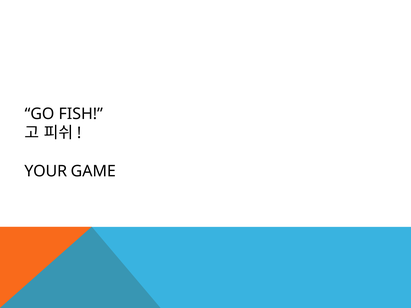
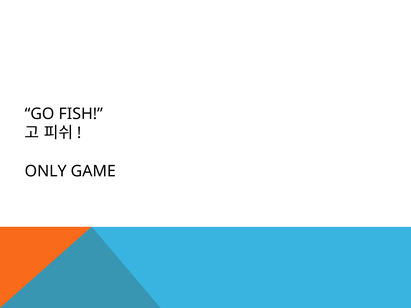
YOUR: YOUR -> ONLY (46, 171)
